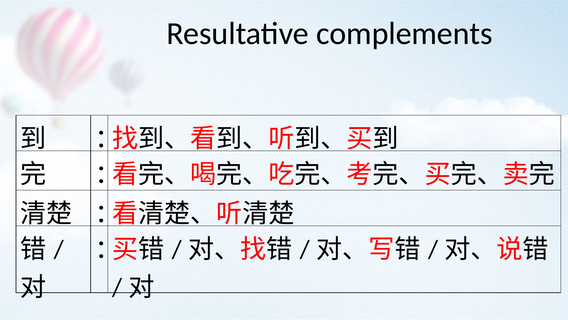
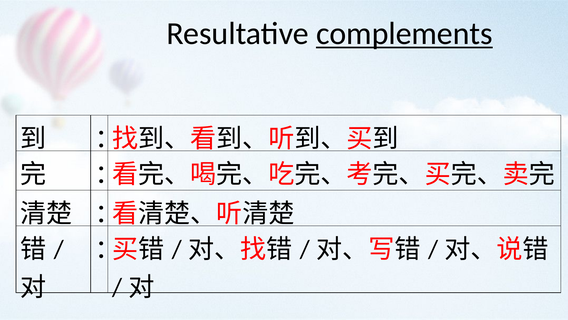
complements underline: none -> present (404, 34)
